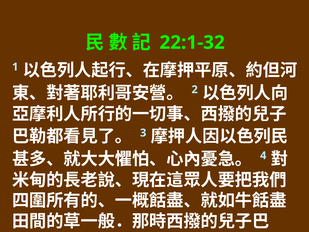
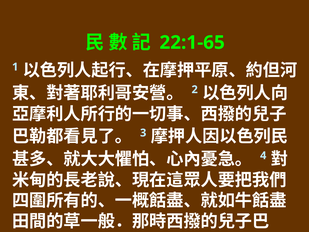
22:1-32: 22:1-32 -> 22:1-65 (192, 42)
